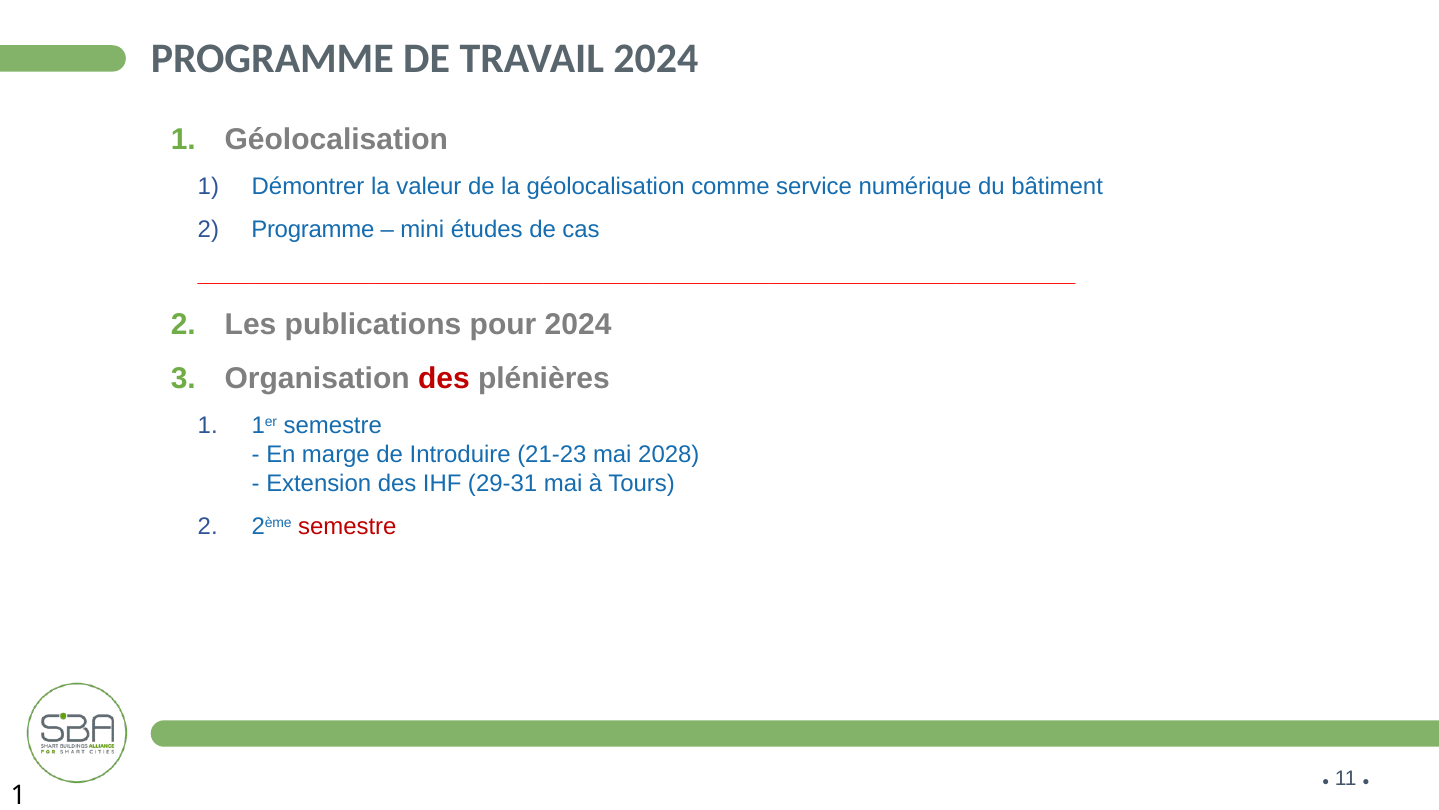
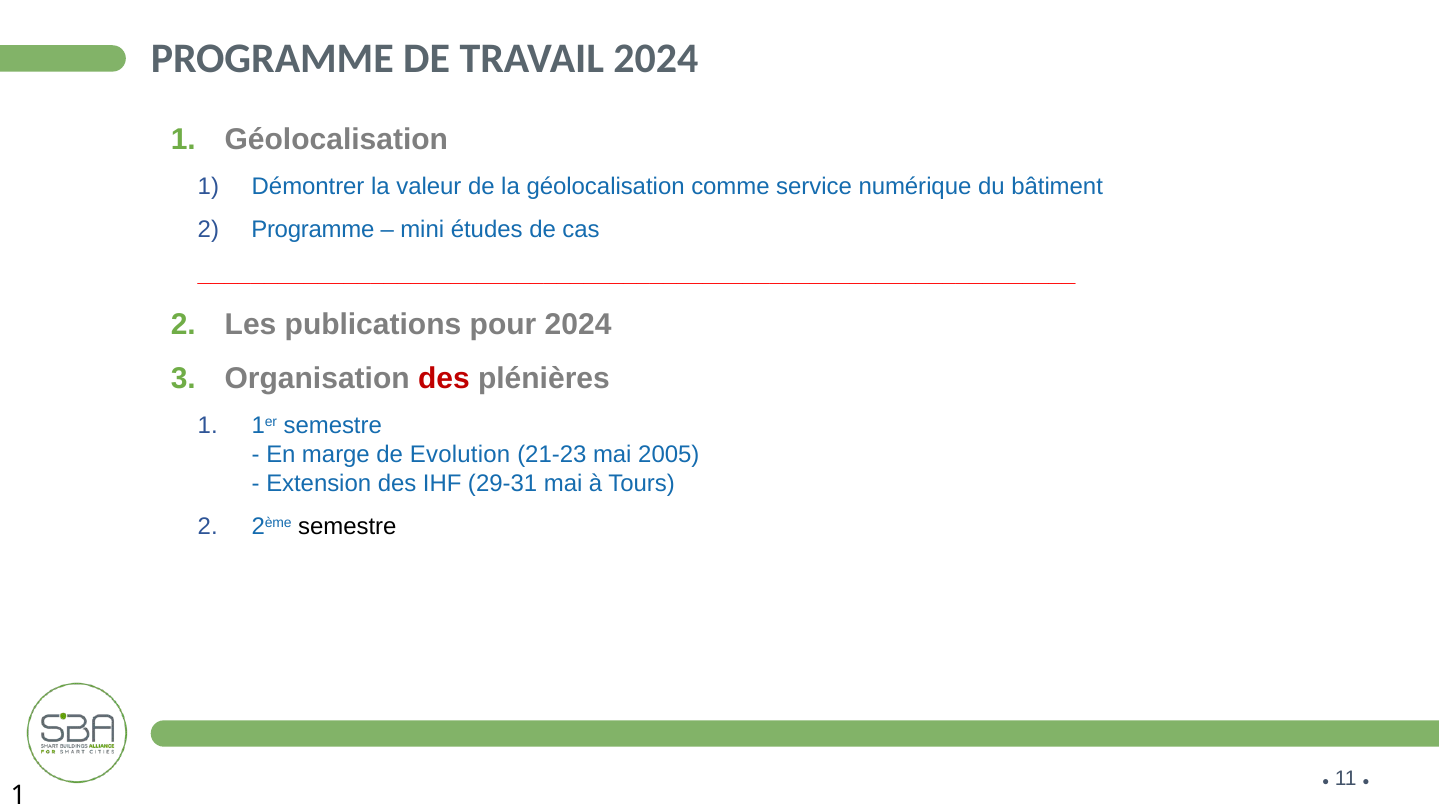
Introduire: Introduire -> Evolution (460, 454)
2028: 2028 -> 2005 (669, 454)
semestre colour: red -> black (347, 527)
